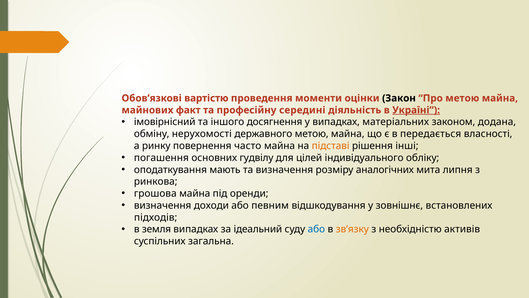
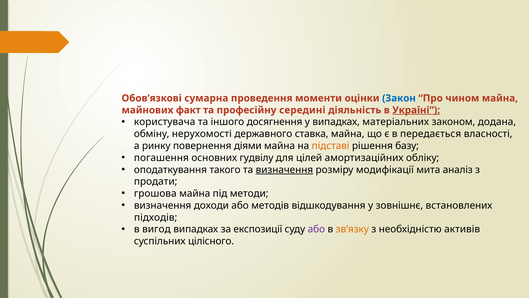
вартістю: вартістю -> сумарна (206, 98)
Закон colour: black -> blue (399, 98)
Про метою: метою -> чином (462, 98)
імовірнісний: імовірнісний -> користувача (165, 122)
державного метою: метою -> ставка (312, 134)
часто: часто -> діями (248, 146)
інші: інші -> базу (407, 146)
індивідуального: індивідуального -> амортизаційних (364, 158)
мають: мають -> такого (225, 169)
визначення underline: none -> present (284, 169)
аналогічних: аналогічних -> модифікації (385, 169)
липня: липня -> аналіз (458, 169)
ринкова: ринкова -> продати (156, 181)
оренди: оренди -> методи (249, 193)
певним: певним -> методів (270, 205)
земля: земля -> вигод (156, 229)
ідеальний: ідеальний -> експозиції (258, 229)
або colour: blue -> purple (316, 229)
загальна: загальна -> цілісного (211, 241)
